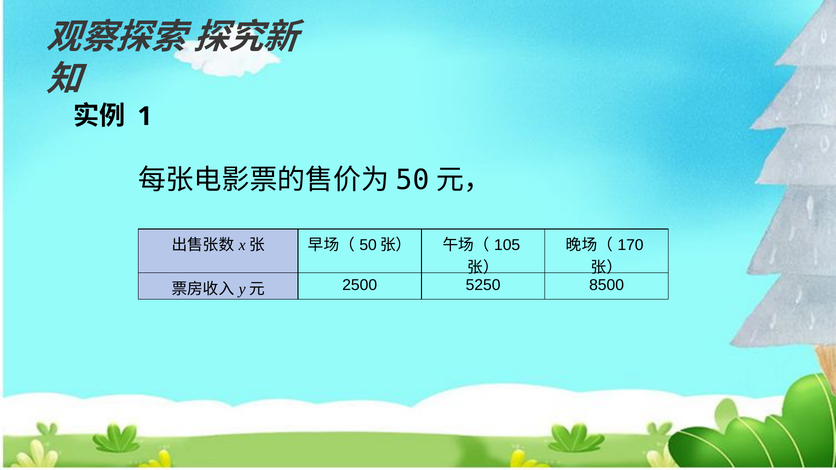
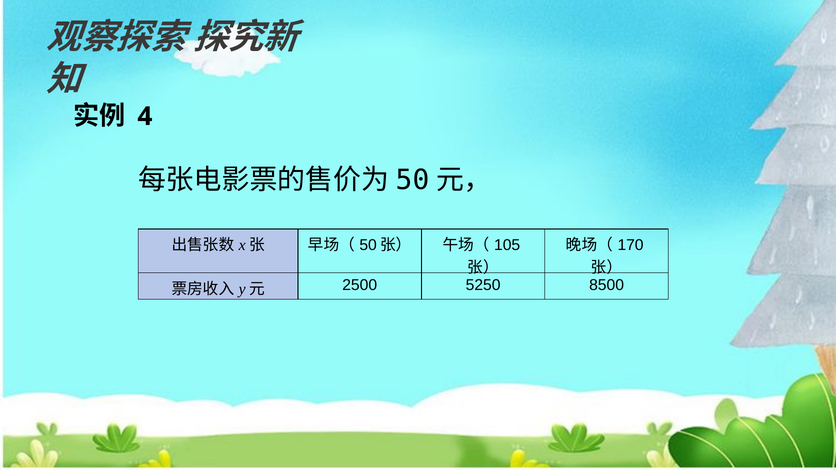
1: 1 -> 4 (145, 116)
